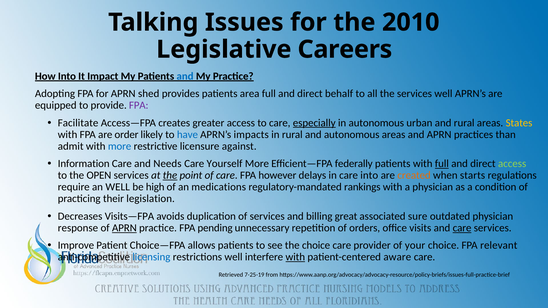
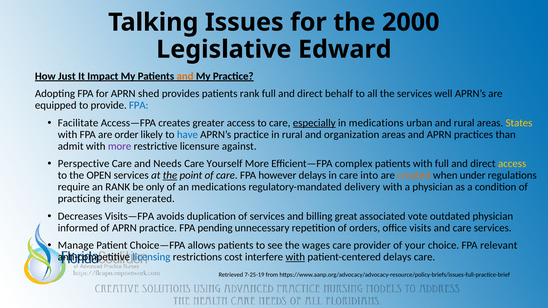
2010: 2010 -> 2000 (411, 22)
Careers: Careers -> Edward (345, 49)
How Into: Into -> Just (67, 76)
and colour: blue -> orange (185, 76)
patients area: area -> rank (250, 94)
FPA colour: purple -> blue (139, 105)
in autonomous: autonomous -> medications (376, 123)
APRN’s impacts: impacts -> practice (251, 135)
and autonomous: autonomous -> organization (352, 135)
more colour: blue -> purple (120, 146)
Information: Information -> Perspective (84, 164)
federally: federally -> complex (354, 164)
full underline: present -> none (442, 164)
access colour: light green -> yellow (512, 164)
starts: starts -> under (473, 175)
an WELL: WELL -> RANK (118, 187)
high: high -> only (155, 187)
rankings: rankings -> delivery (362, 187)
legislation: legislation -> generated (151, 199)
sure: sure -> vote (418, 216)
response: response -> informed (78, 228)
APRN underline: present -> none (124, 228)
care underline: present -> none (462, 228)
Improve: Improve -> Manage (76, 245)
the choice: choice -> wages (316, 245)
restrictions well: well -> cost (234, 257)
patient-centered aware: aware -> delays (397, 257)
